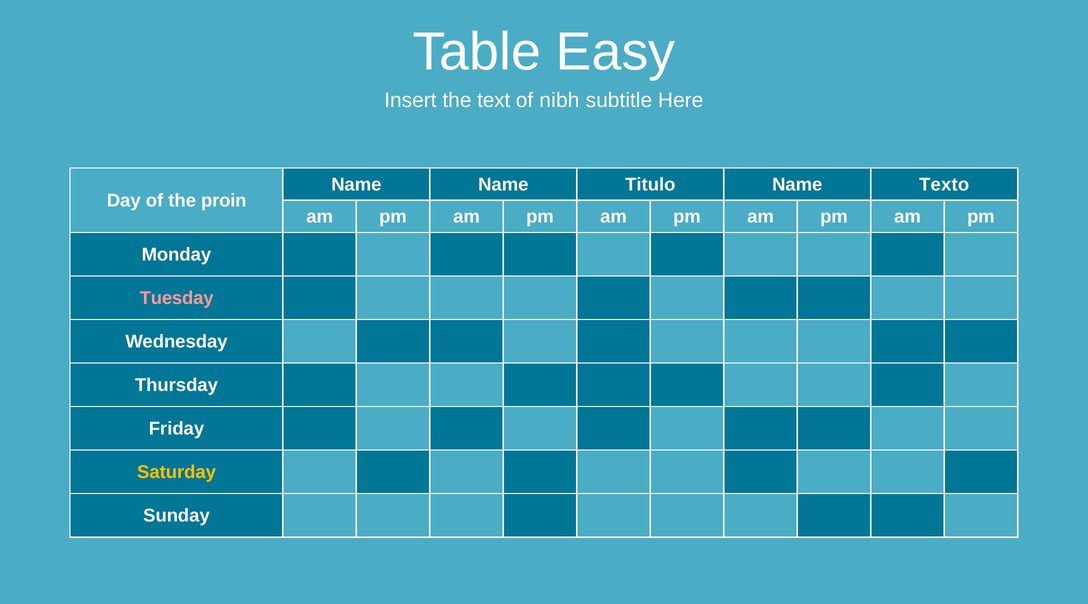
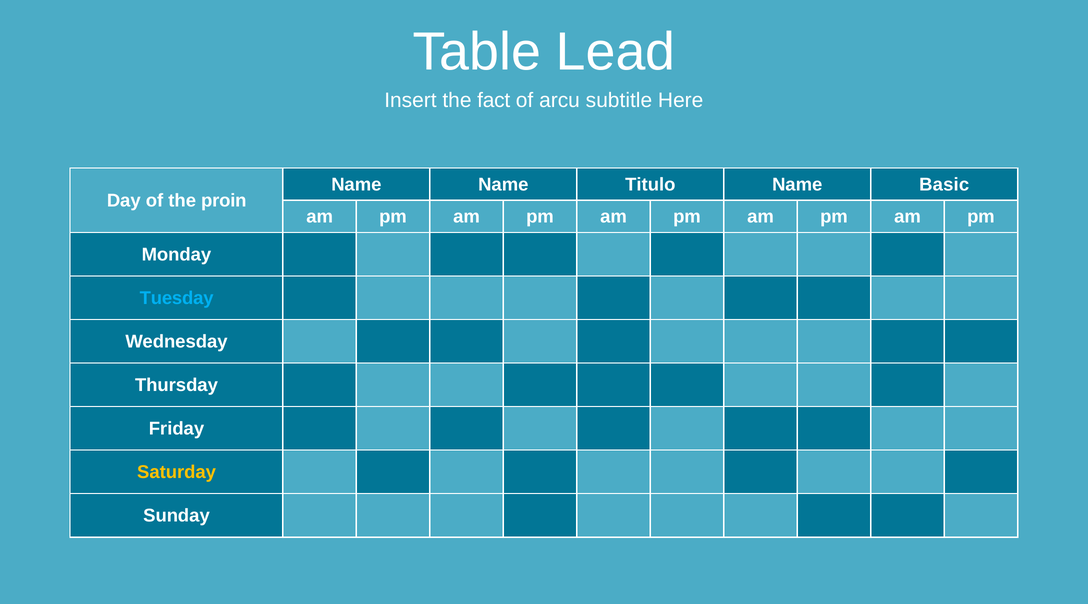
Easy: Easy -> Lead (616, 52)
text: text -> fact (494, 101)
nibh: nibh -> arcu (560, 101)
Texto: Texto -> Basic (944, 185)
Tuesday colour: pink -> light blue (177, 298)
